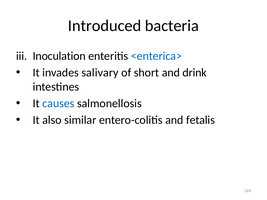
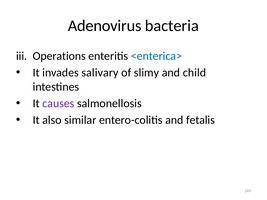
Introduced: Introduced -> Adenovirus (105, 26)
Inoculation: Inoculation -> Operations (59, 56)
short: short -> slimy (147, 73)
drink: drink -> child (195, 73)
causes colour: blue -> purple (58, 104)
